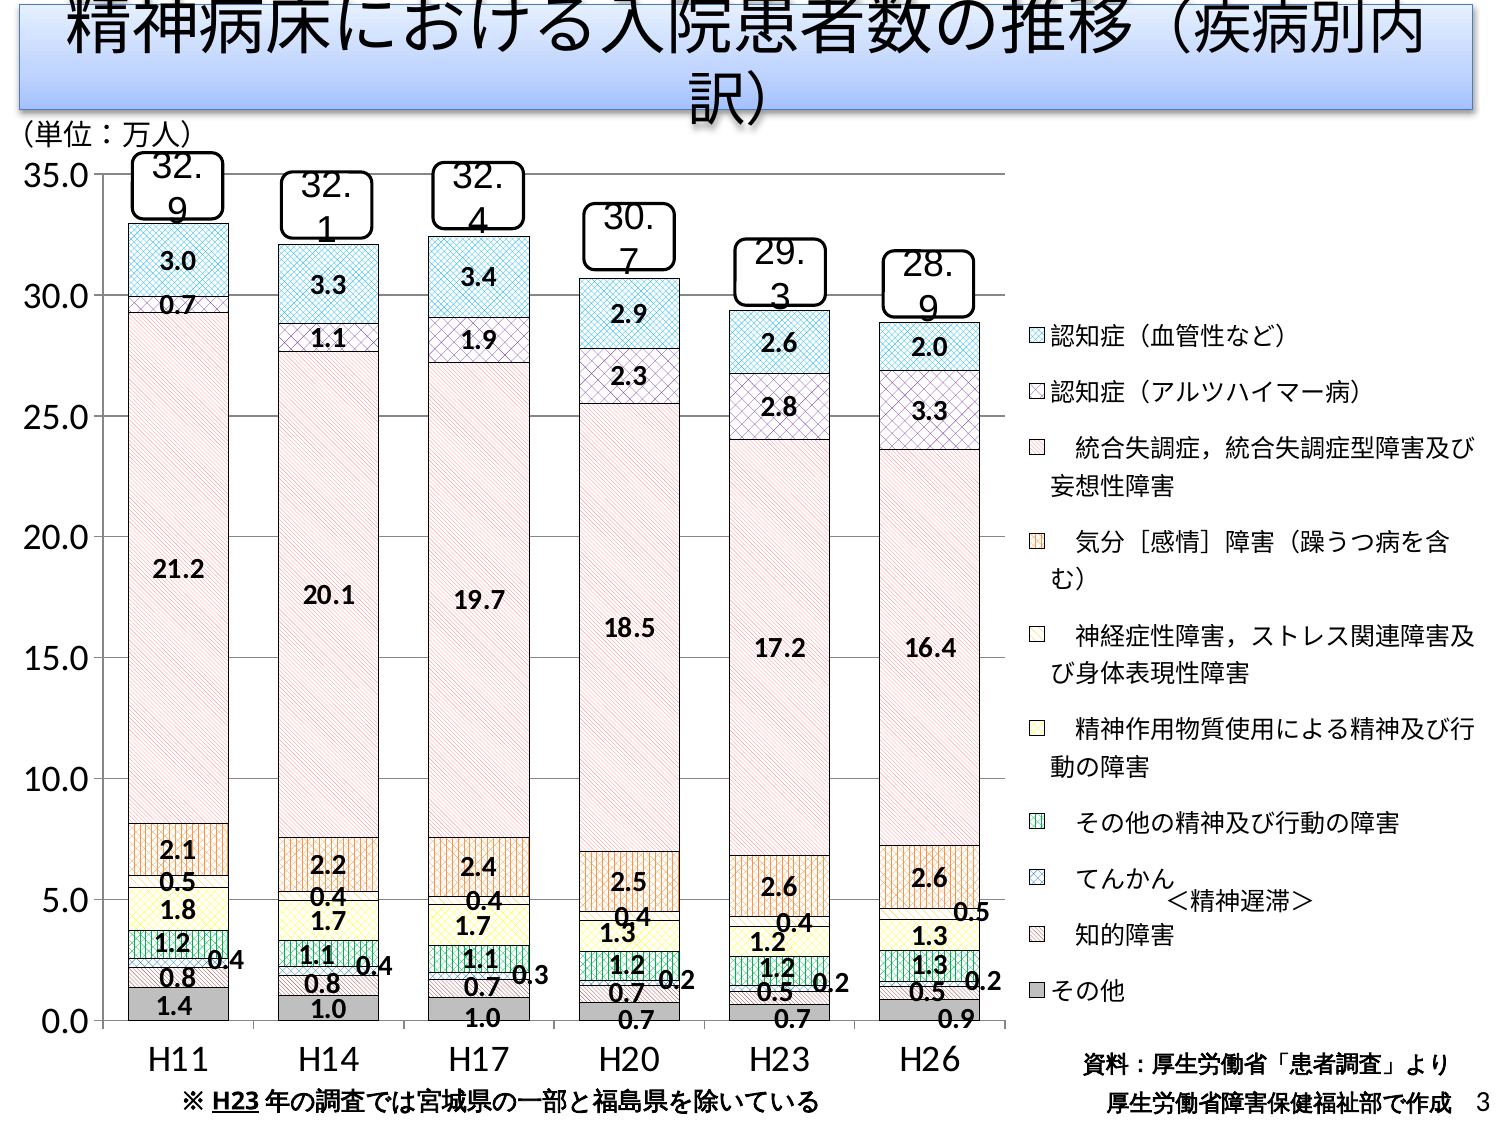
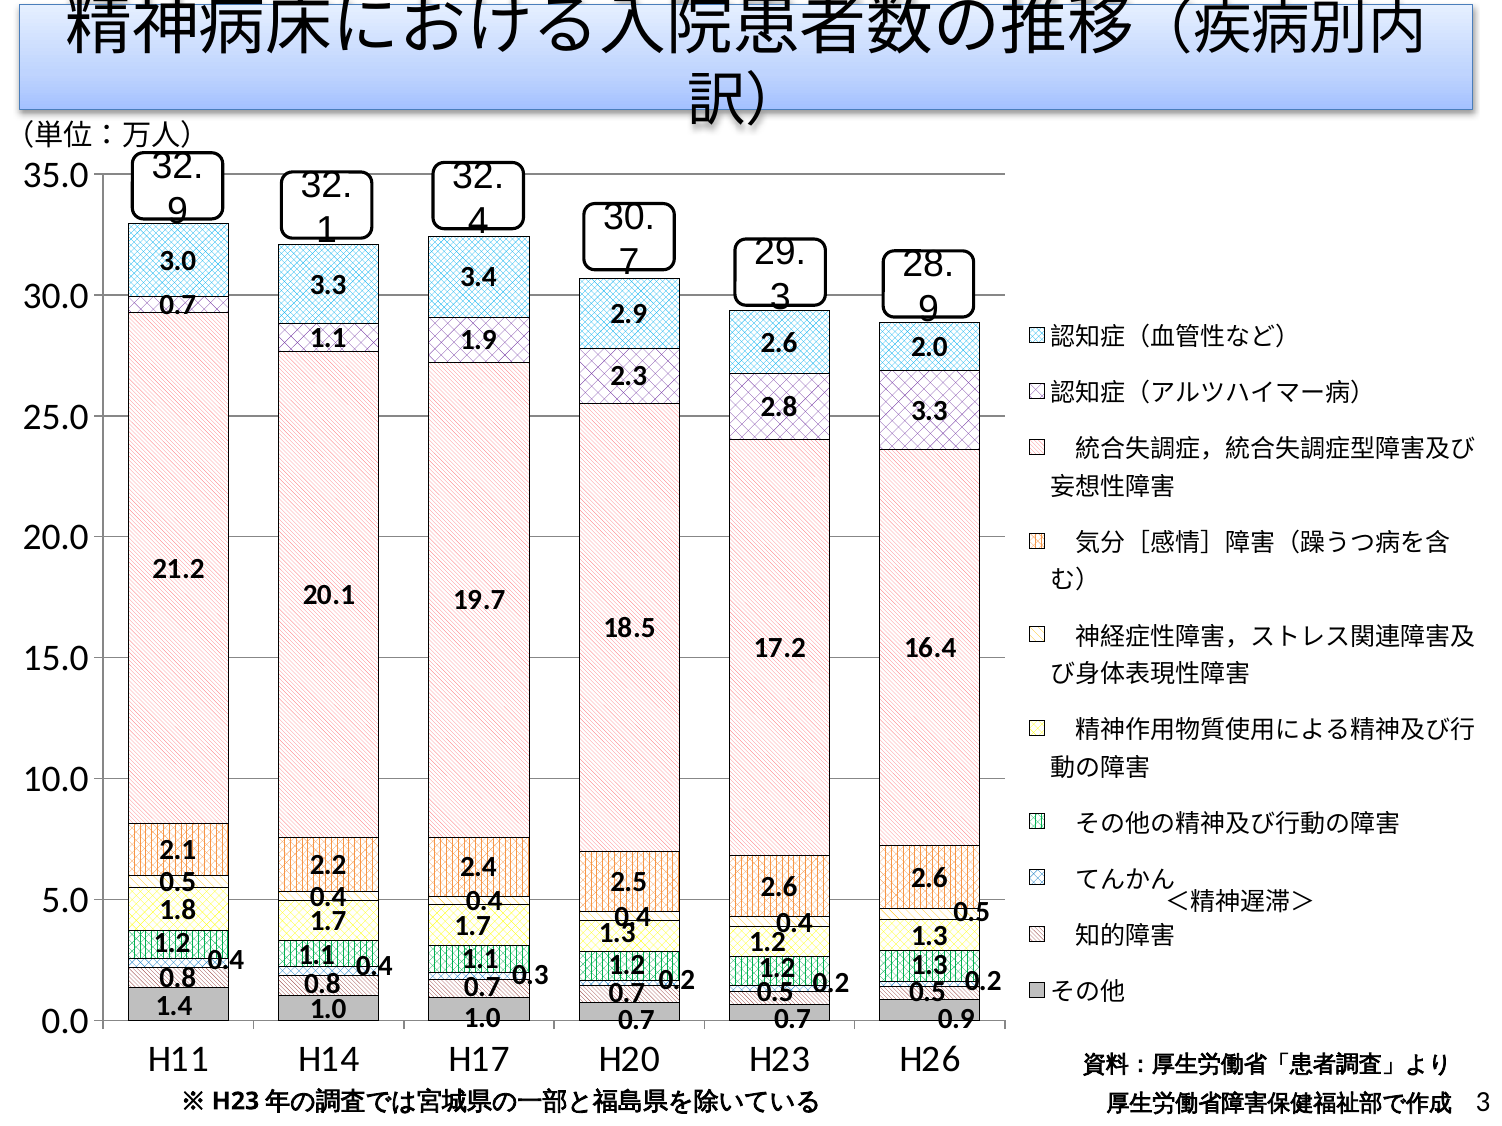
H23 underline: present -> none (236, 1102)
